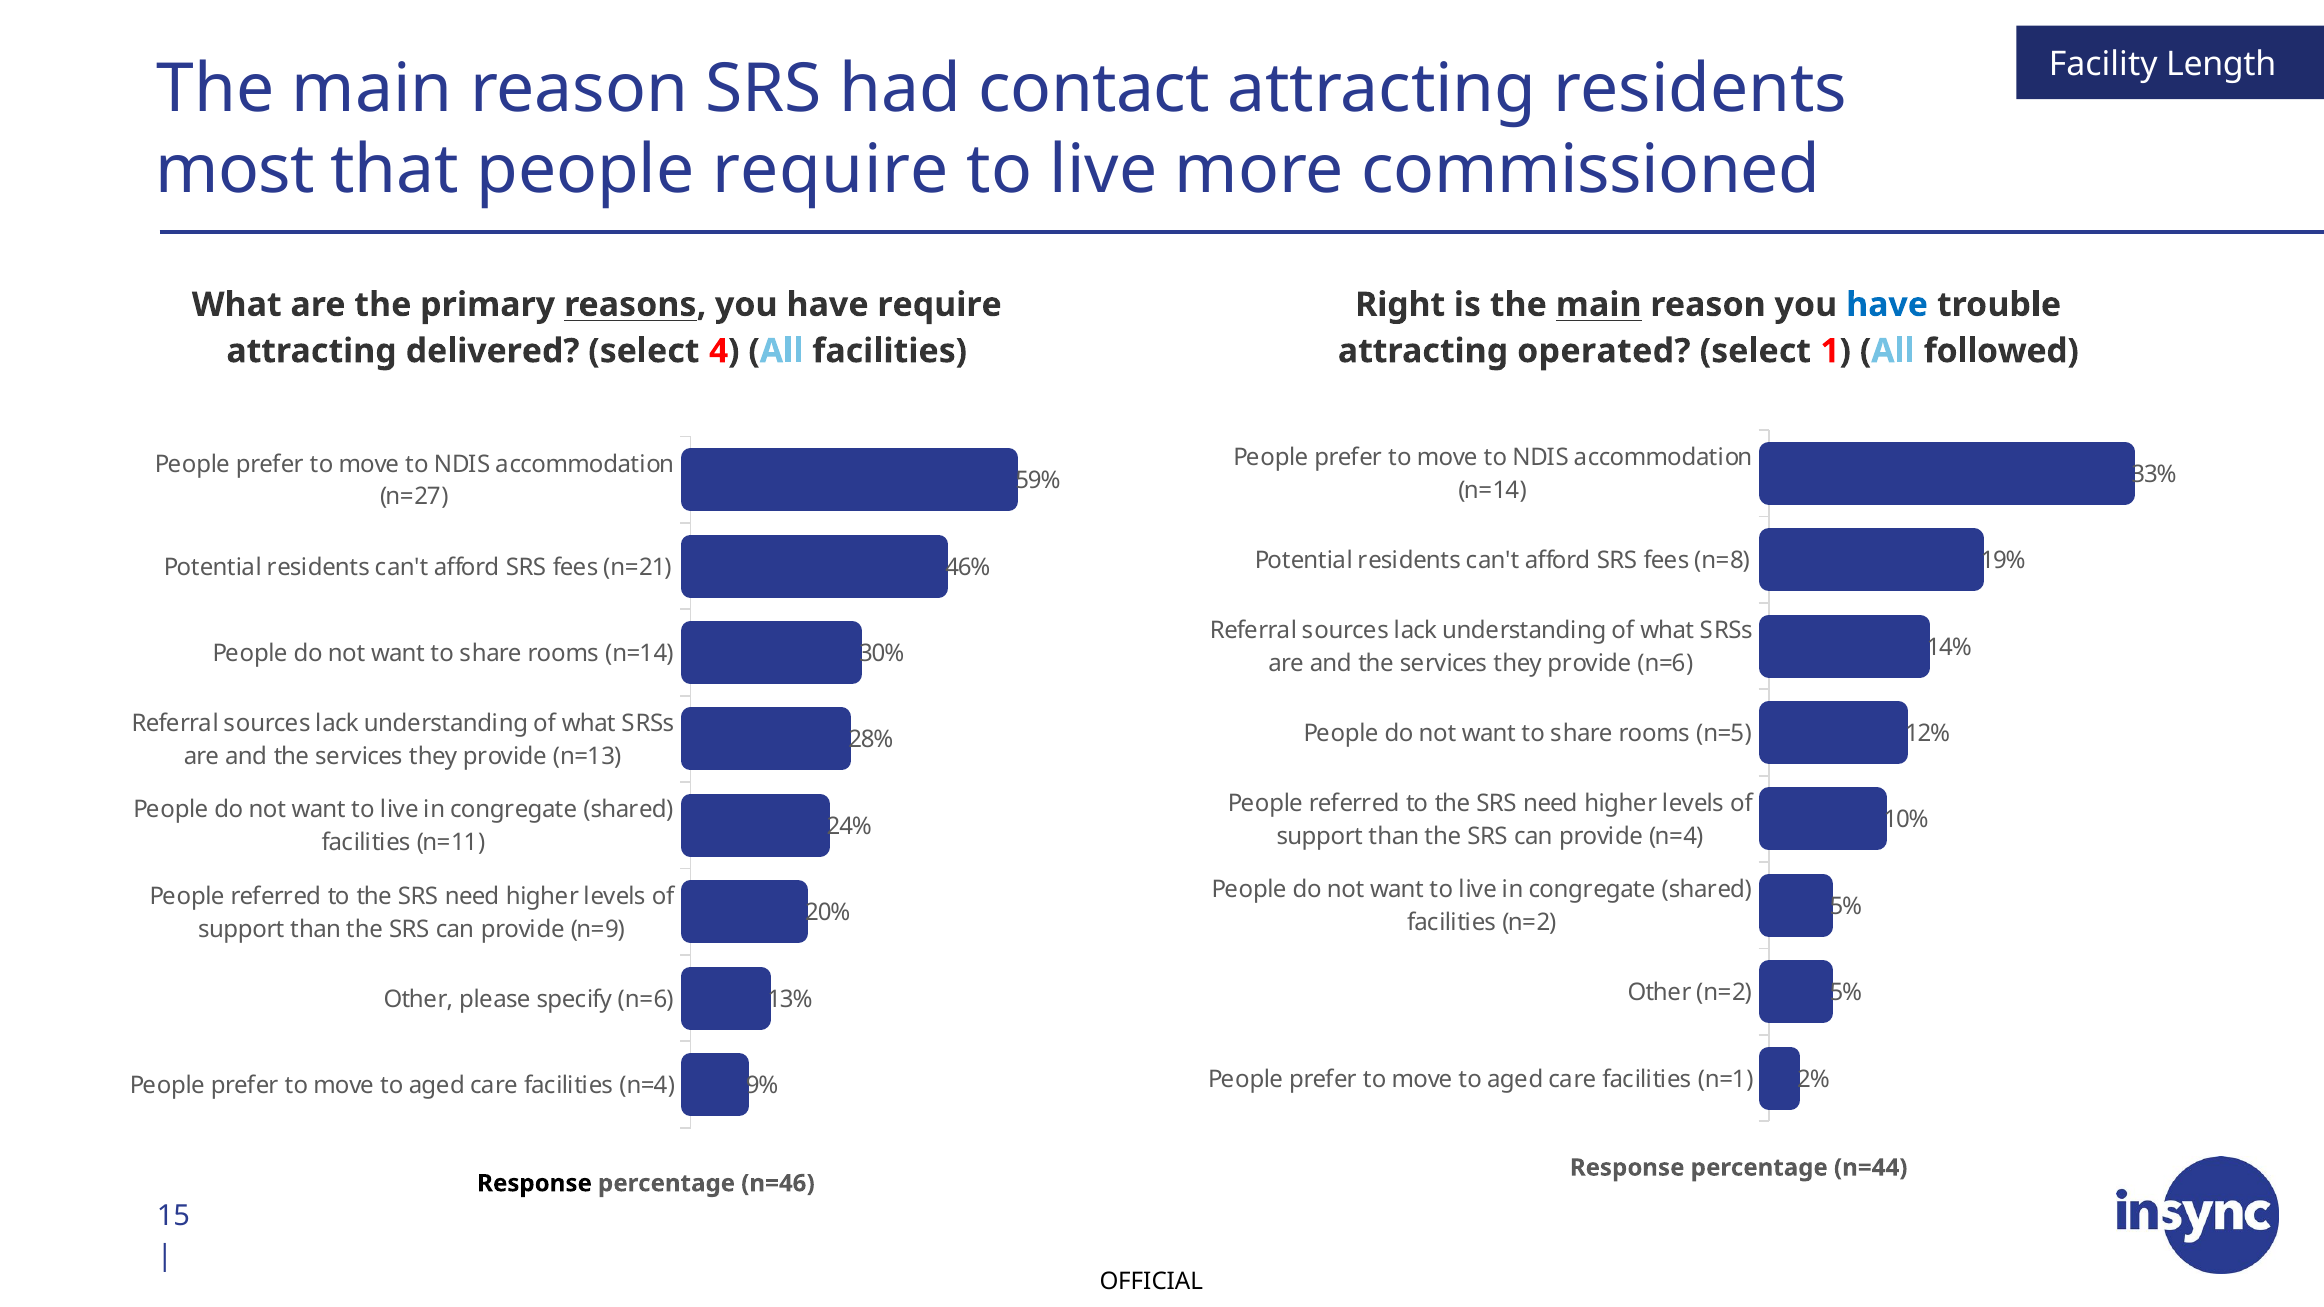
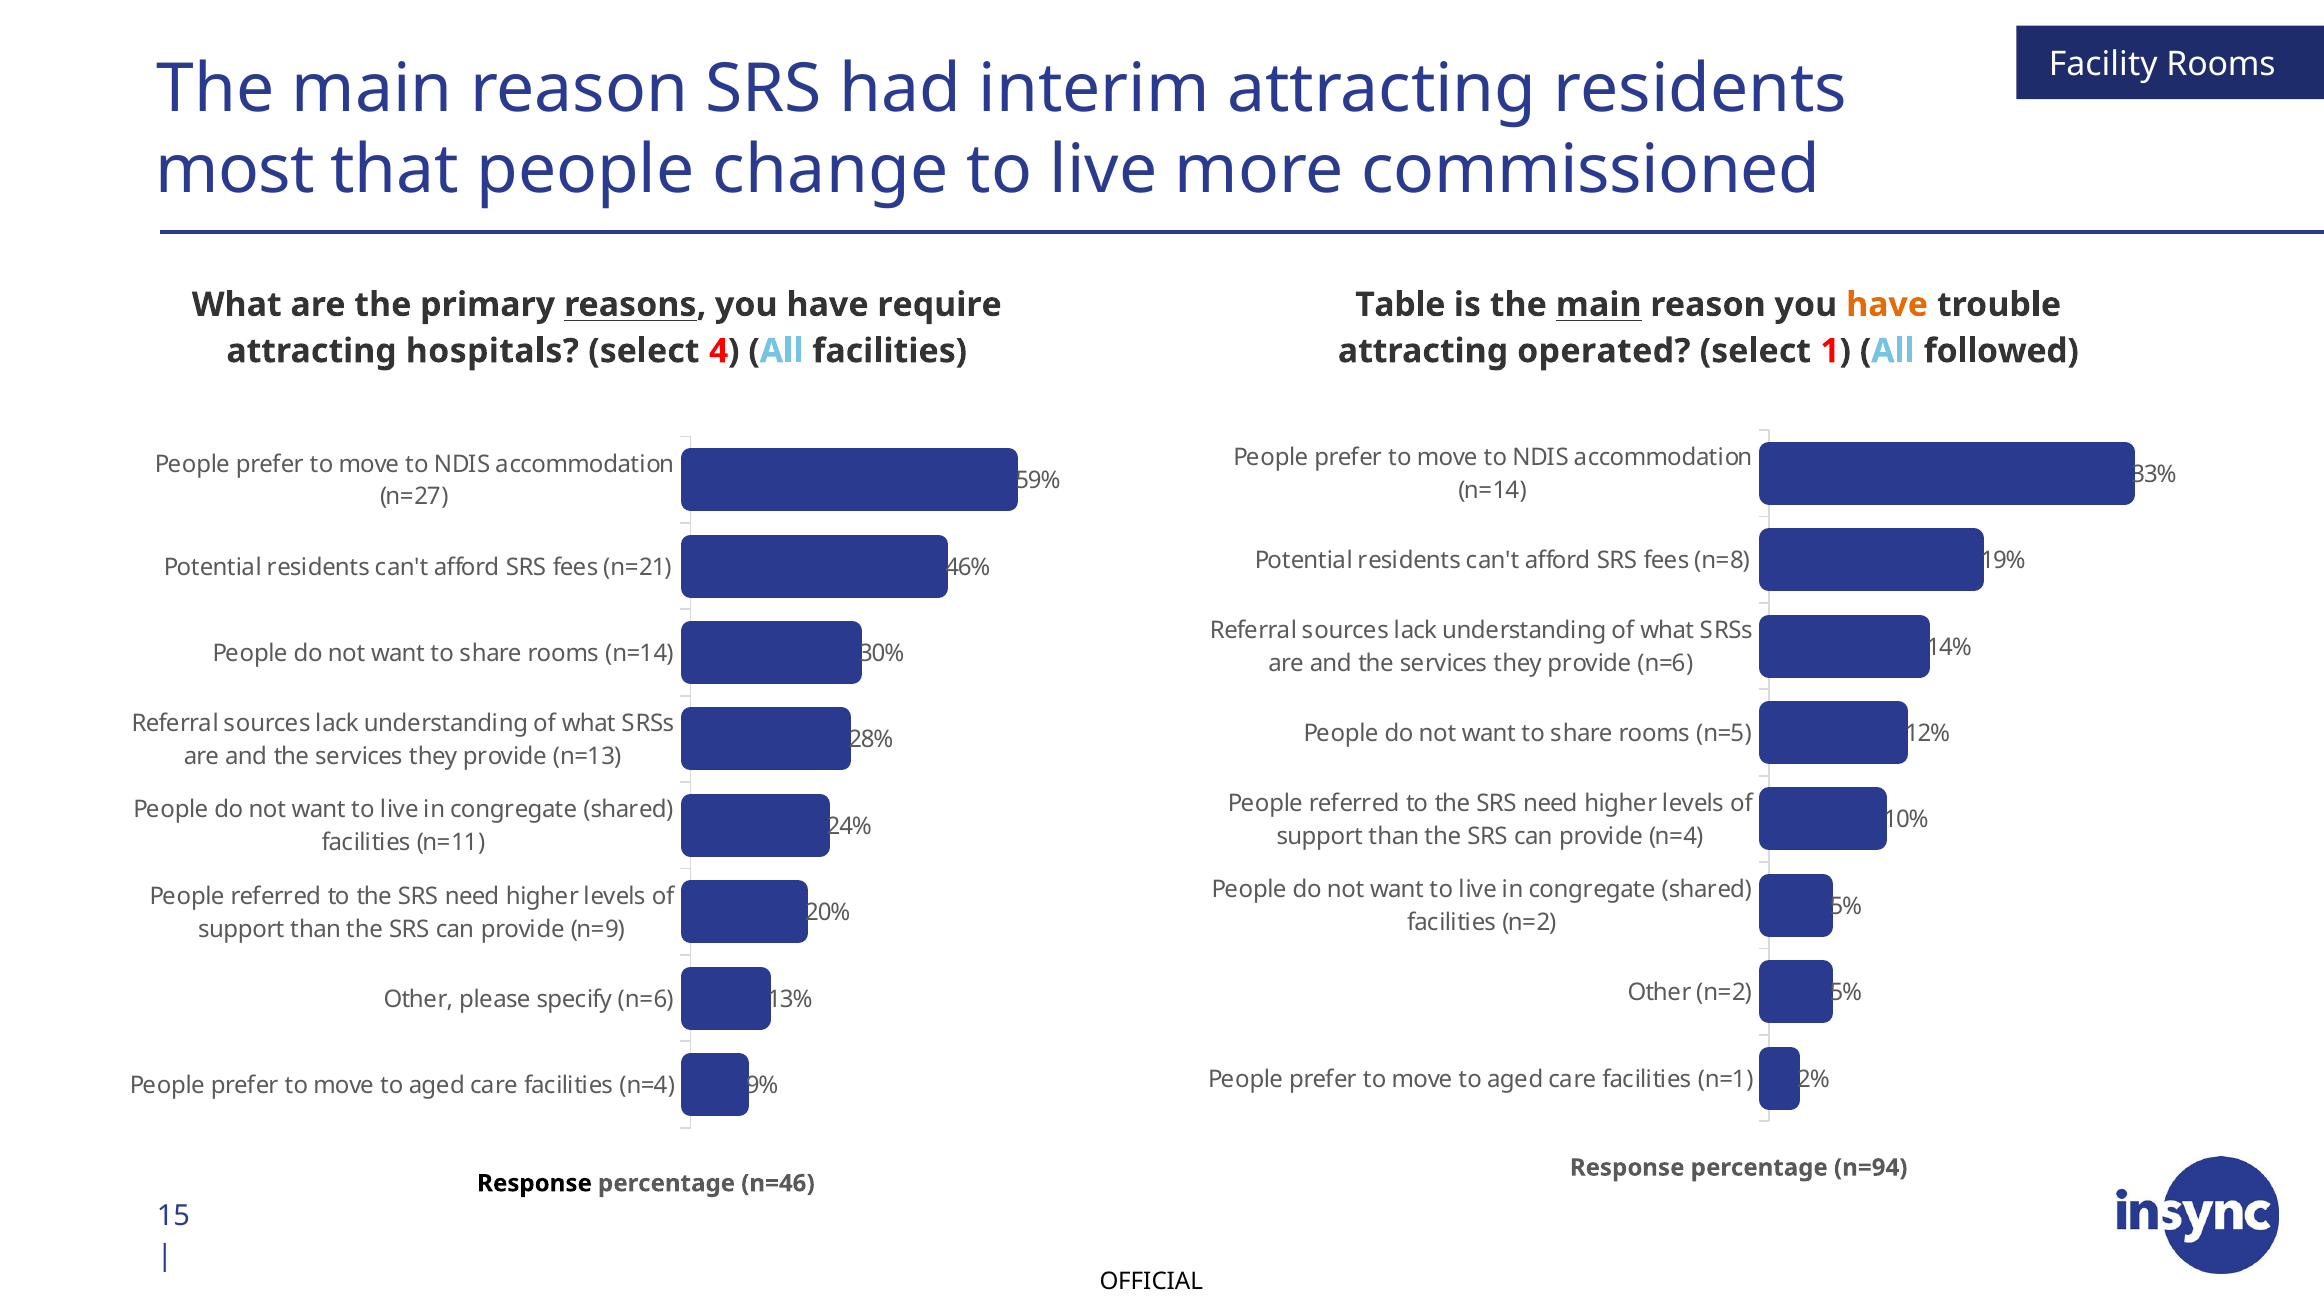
Facility Length: Length -> Rooms (2221, 64)
contact: contact -> interim (1094, 89)
people require: require -> change (831, 170)
Right: Right -> Table (1400, 305)
have colour: blue -> orange (1887, 305)
delivered: delivered -> hospitals (492, 351)
n=44: n=44 -> n=94 (1871, 1168)
